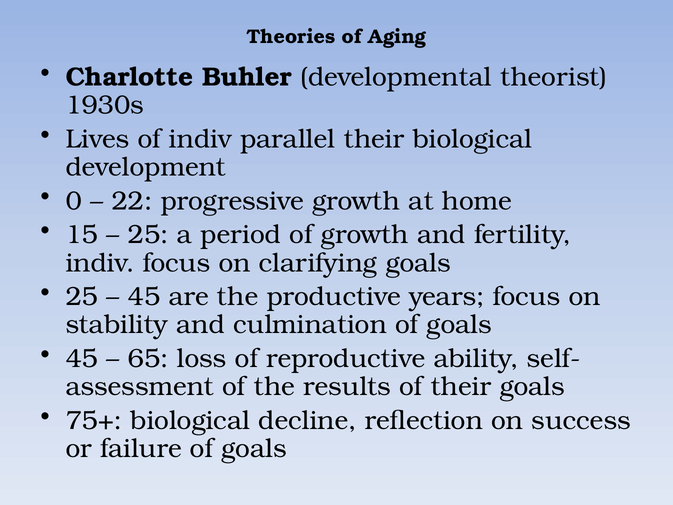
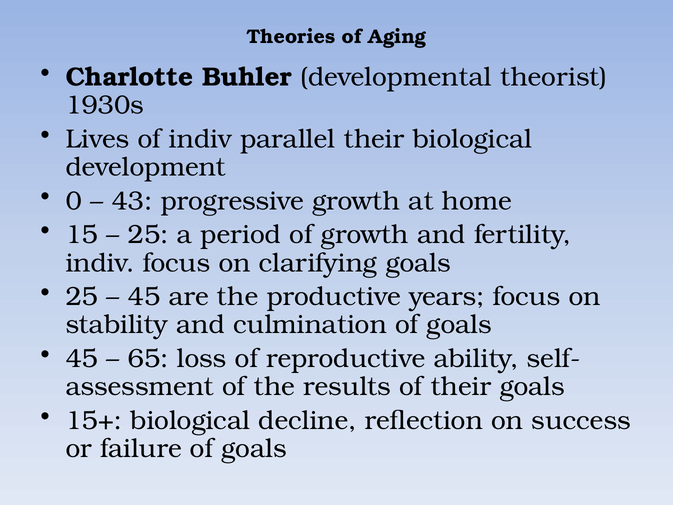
22: 22 -> 43 (132, 201)
75+: 75+ -> 15+ (94, 420)
